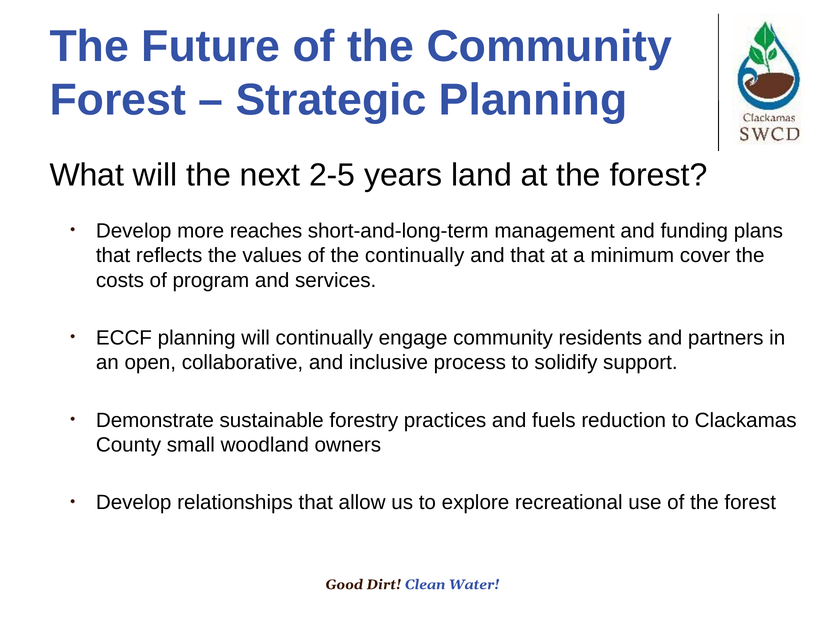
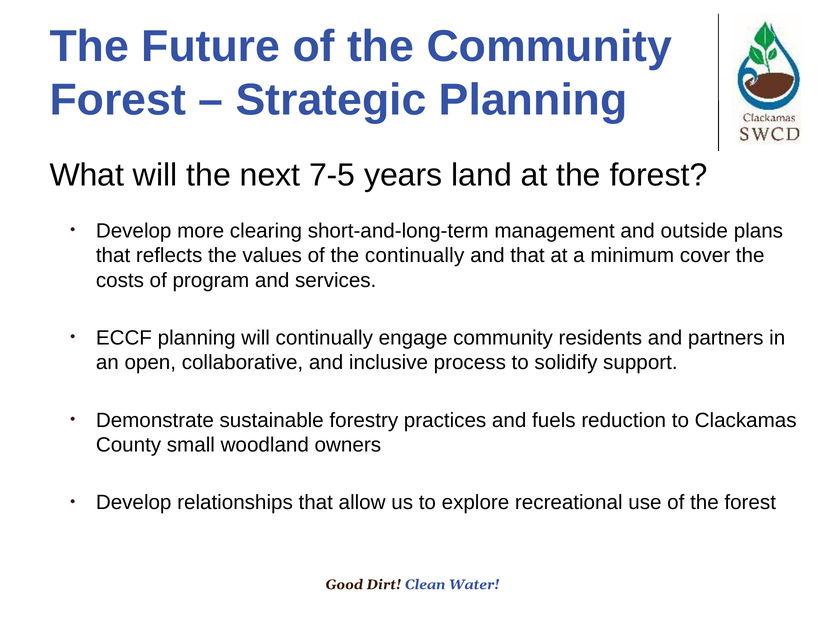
2-5: 2-5 -> 7-5 (332, 175)
reaches: reaches -> clearing (266, 231)
funding: funding -> outside (694, 231)
